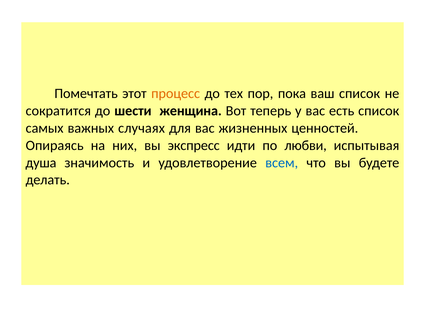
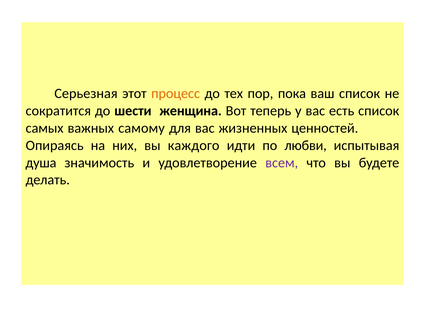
Помечтать: Помечтать -> Серьезная (86, 93)
случаях: случаях -> самому (142, 128)
экспресс: экспресс -> каждого (194, 145)
всем colour: blue -> purple (282, 163)
